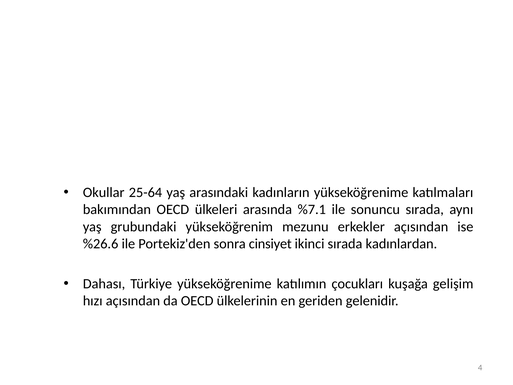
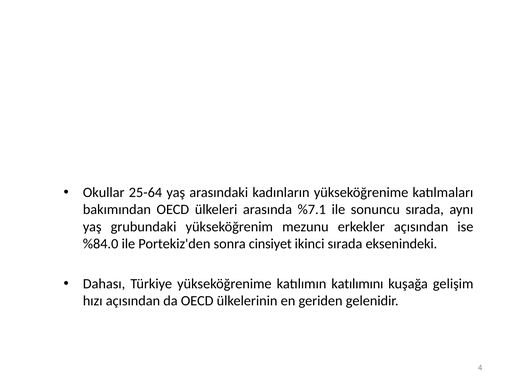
%26.6: %26.6 -> %84.0 (101, 244)
kadınlardan: kadınlardan -> eksenindeki (401, 244)
çocukları: çocukları -> katılımını (357, 284)
